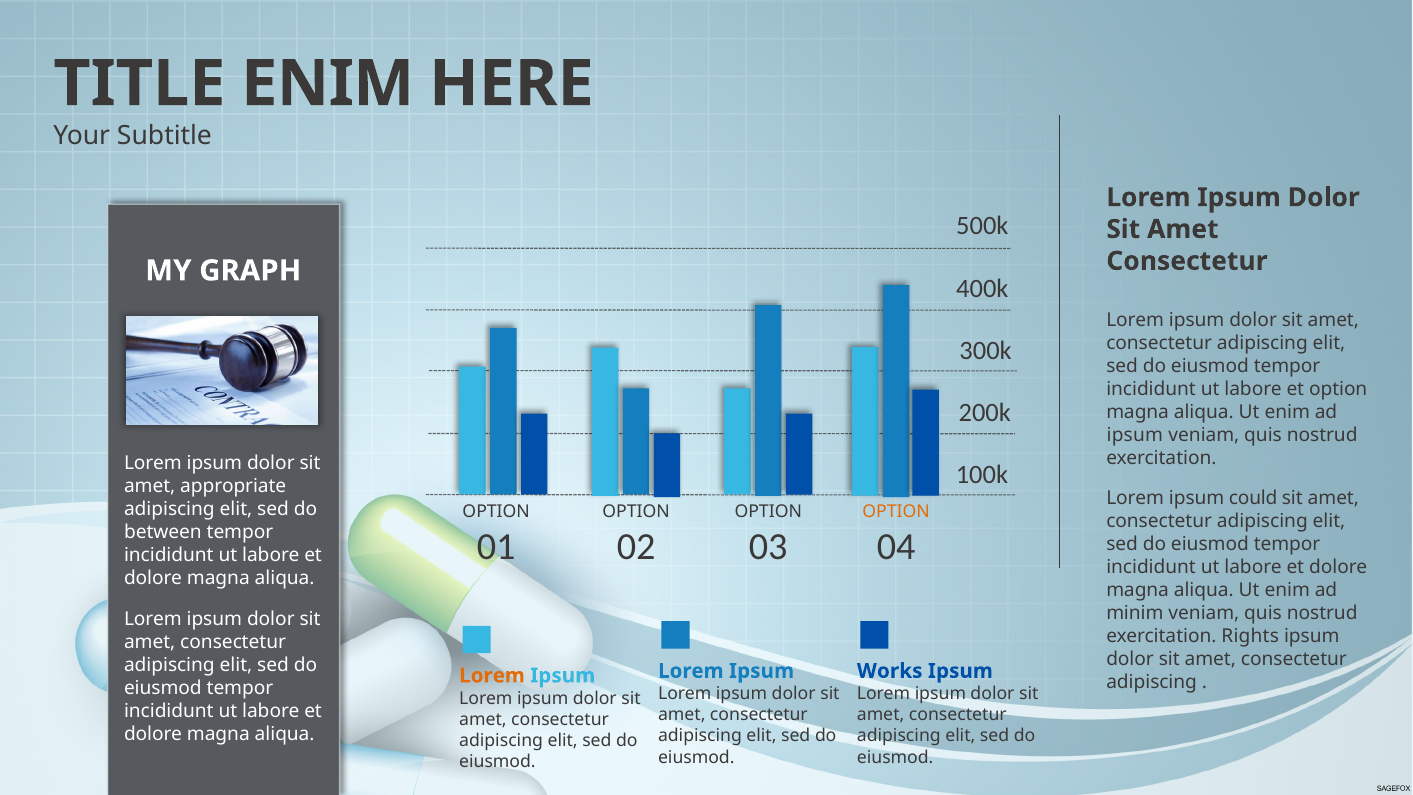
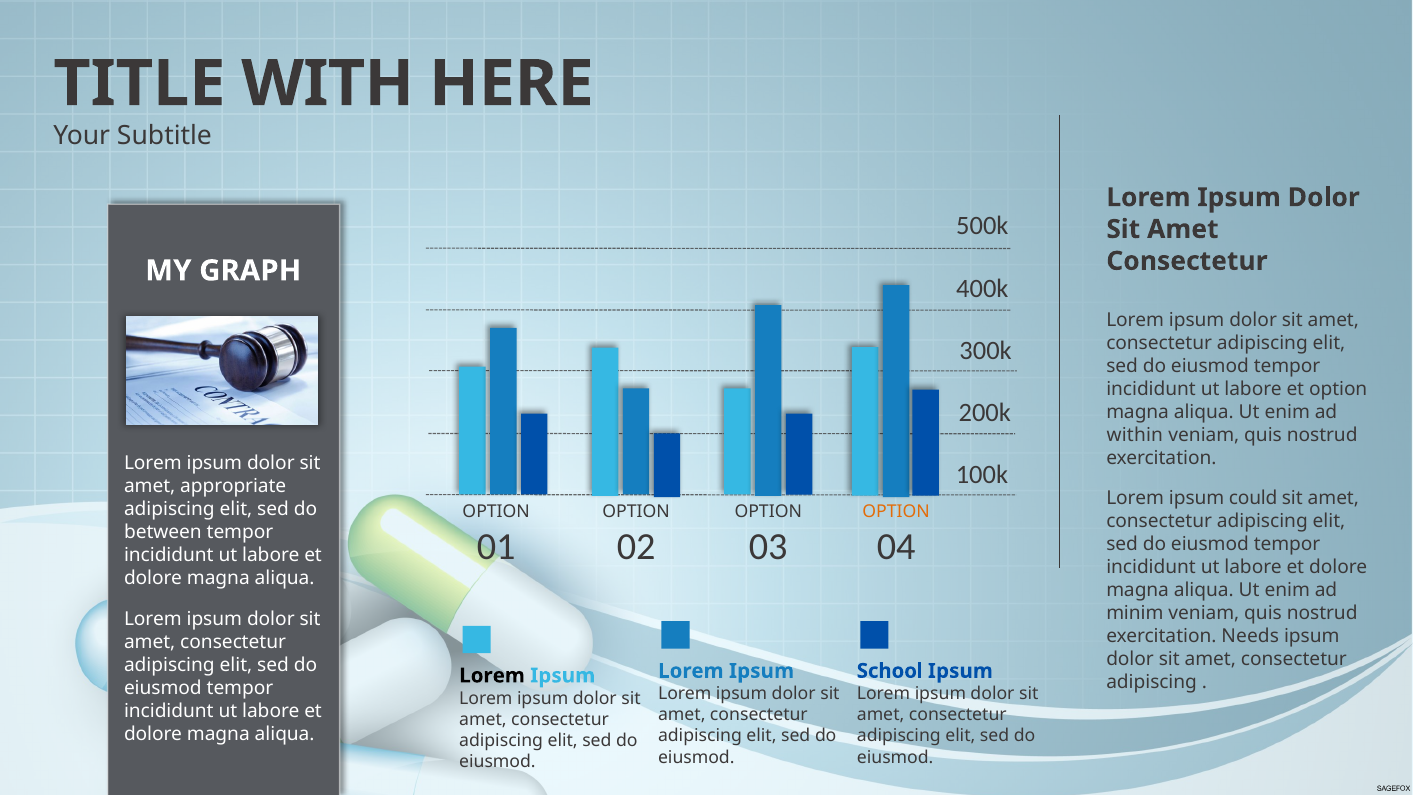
ENIM: ENIM -> WITH (328, 84)
ipsum: ipsum -> within (1135, 435)
Rights: Rights -> Needs (1250, 636)
Works: Works -> School (890, 671)
Lorem colour: orange -> black (492, 675)
